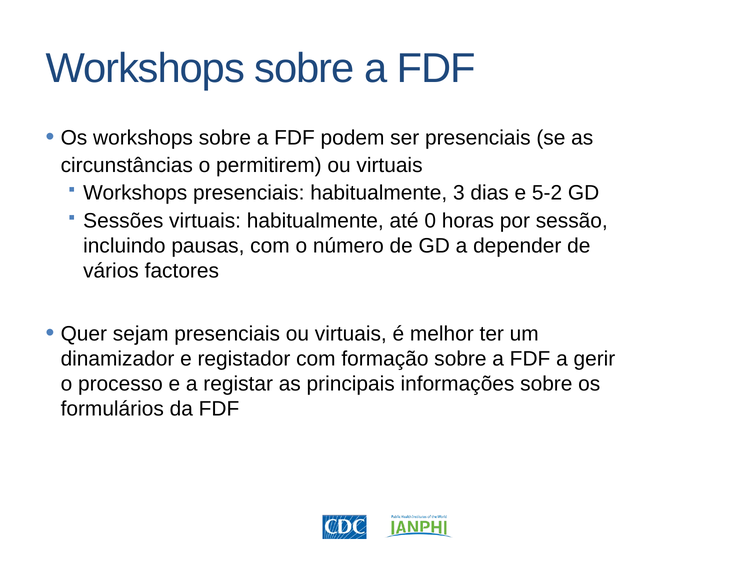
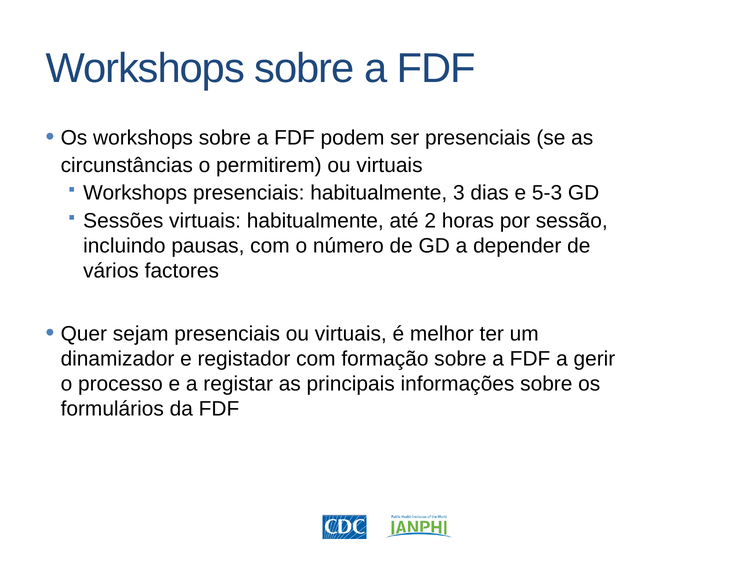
5-2: 5-2 -> 5-3 (547, 193)
0: 0 -> 2 (430, 221)
